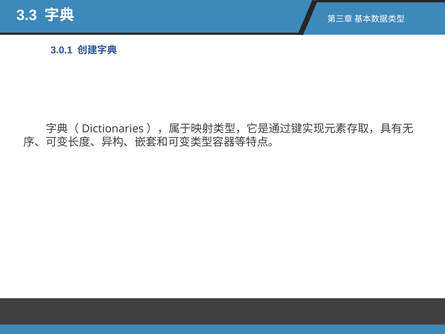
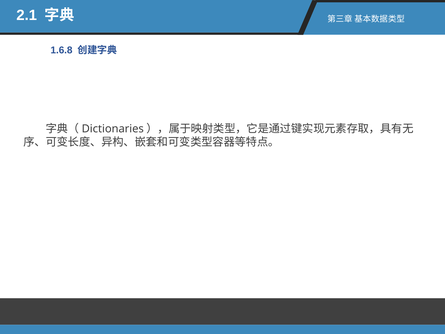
3.3: 3.3 -> 2.1 (27, 15)
3.0.1: 3.0.1 -> 1.6.8 (61, 50)
